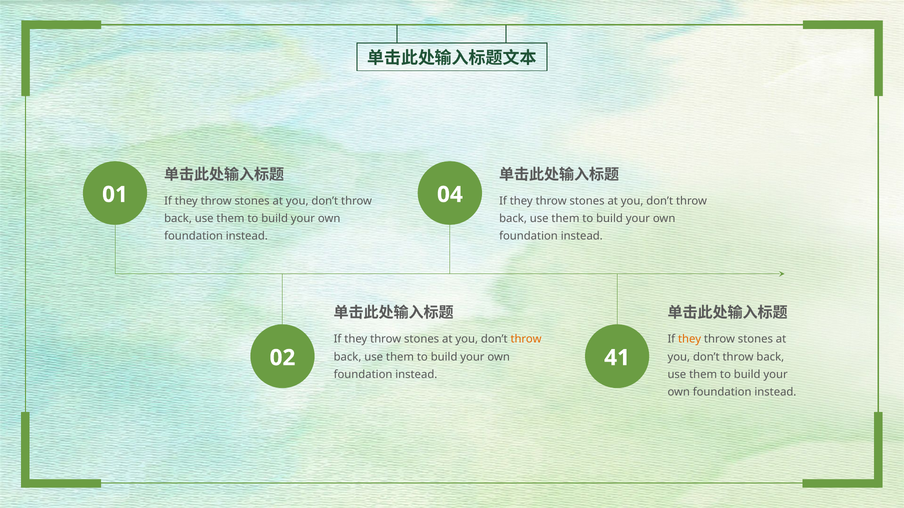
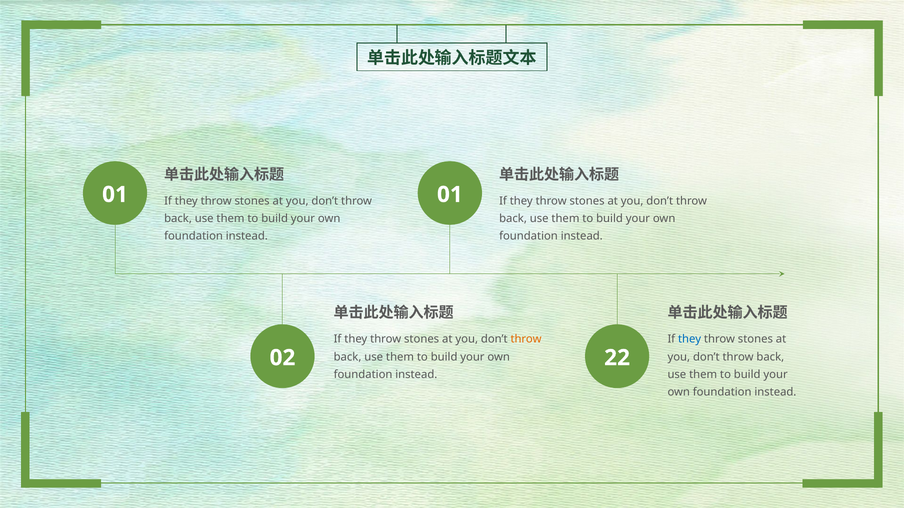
01 04: 04 -> 01 (450, 195)
they colour: orange -> blue (690, 340)
41: 41 -> 22 (617, 358)
